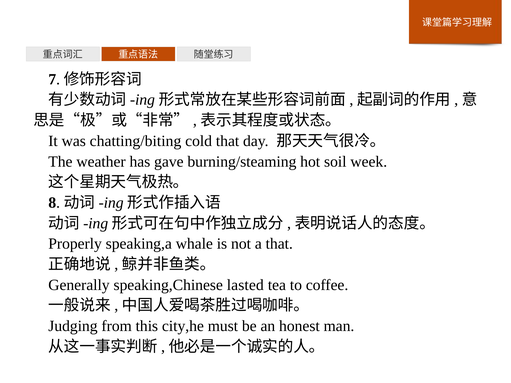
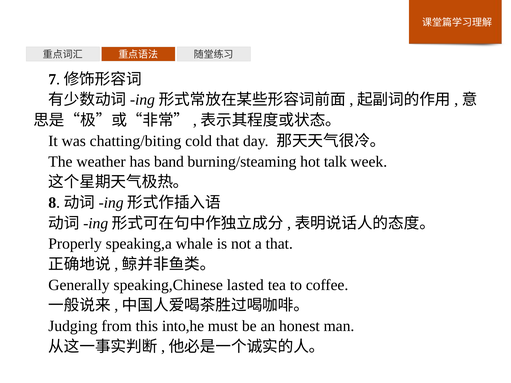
gave: gave -> band (169, 162)
soil: soil -> talk (335, 162)
city,he: city,he -> into,he (183, 326)
